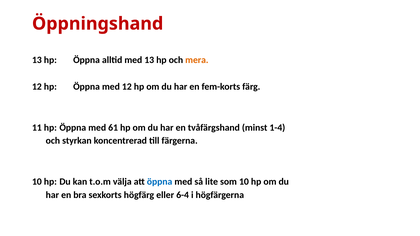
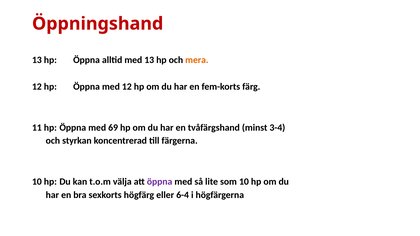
61: 61 -> 69 (113, 128)
1-4: 1-4 -> 3-4 (277, 128)
öppna colour: blue -> purple (160, 182)
